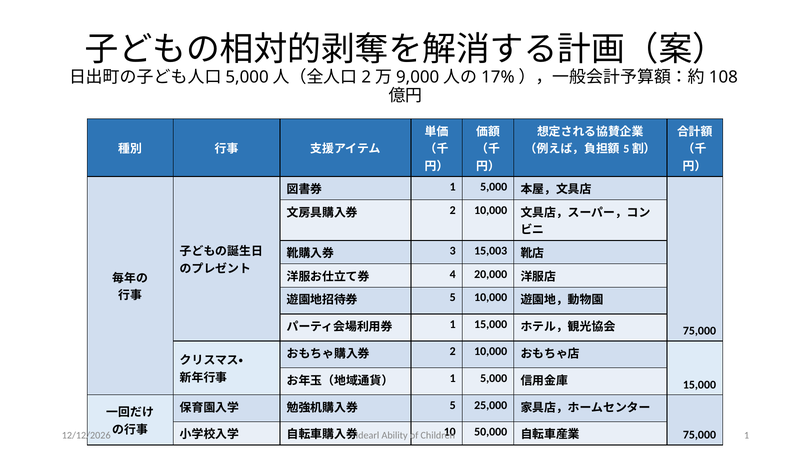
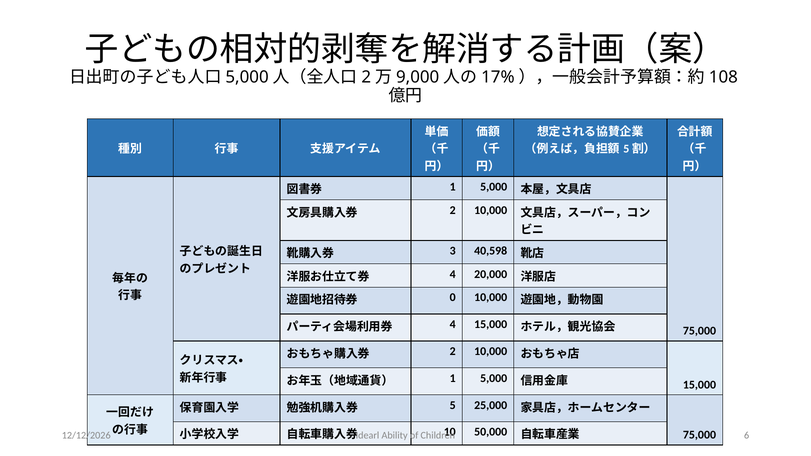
15,003: 15,003 -> 40,598 (491, 251)
5: 5 -> 0 (453, 298)
1: 1 -> 4 (453, 325)
1: 1 -> 6 (747, 436)
